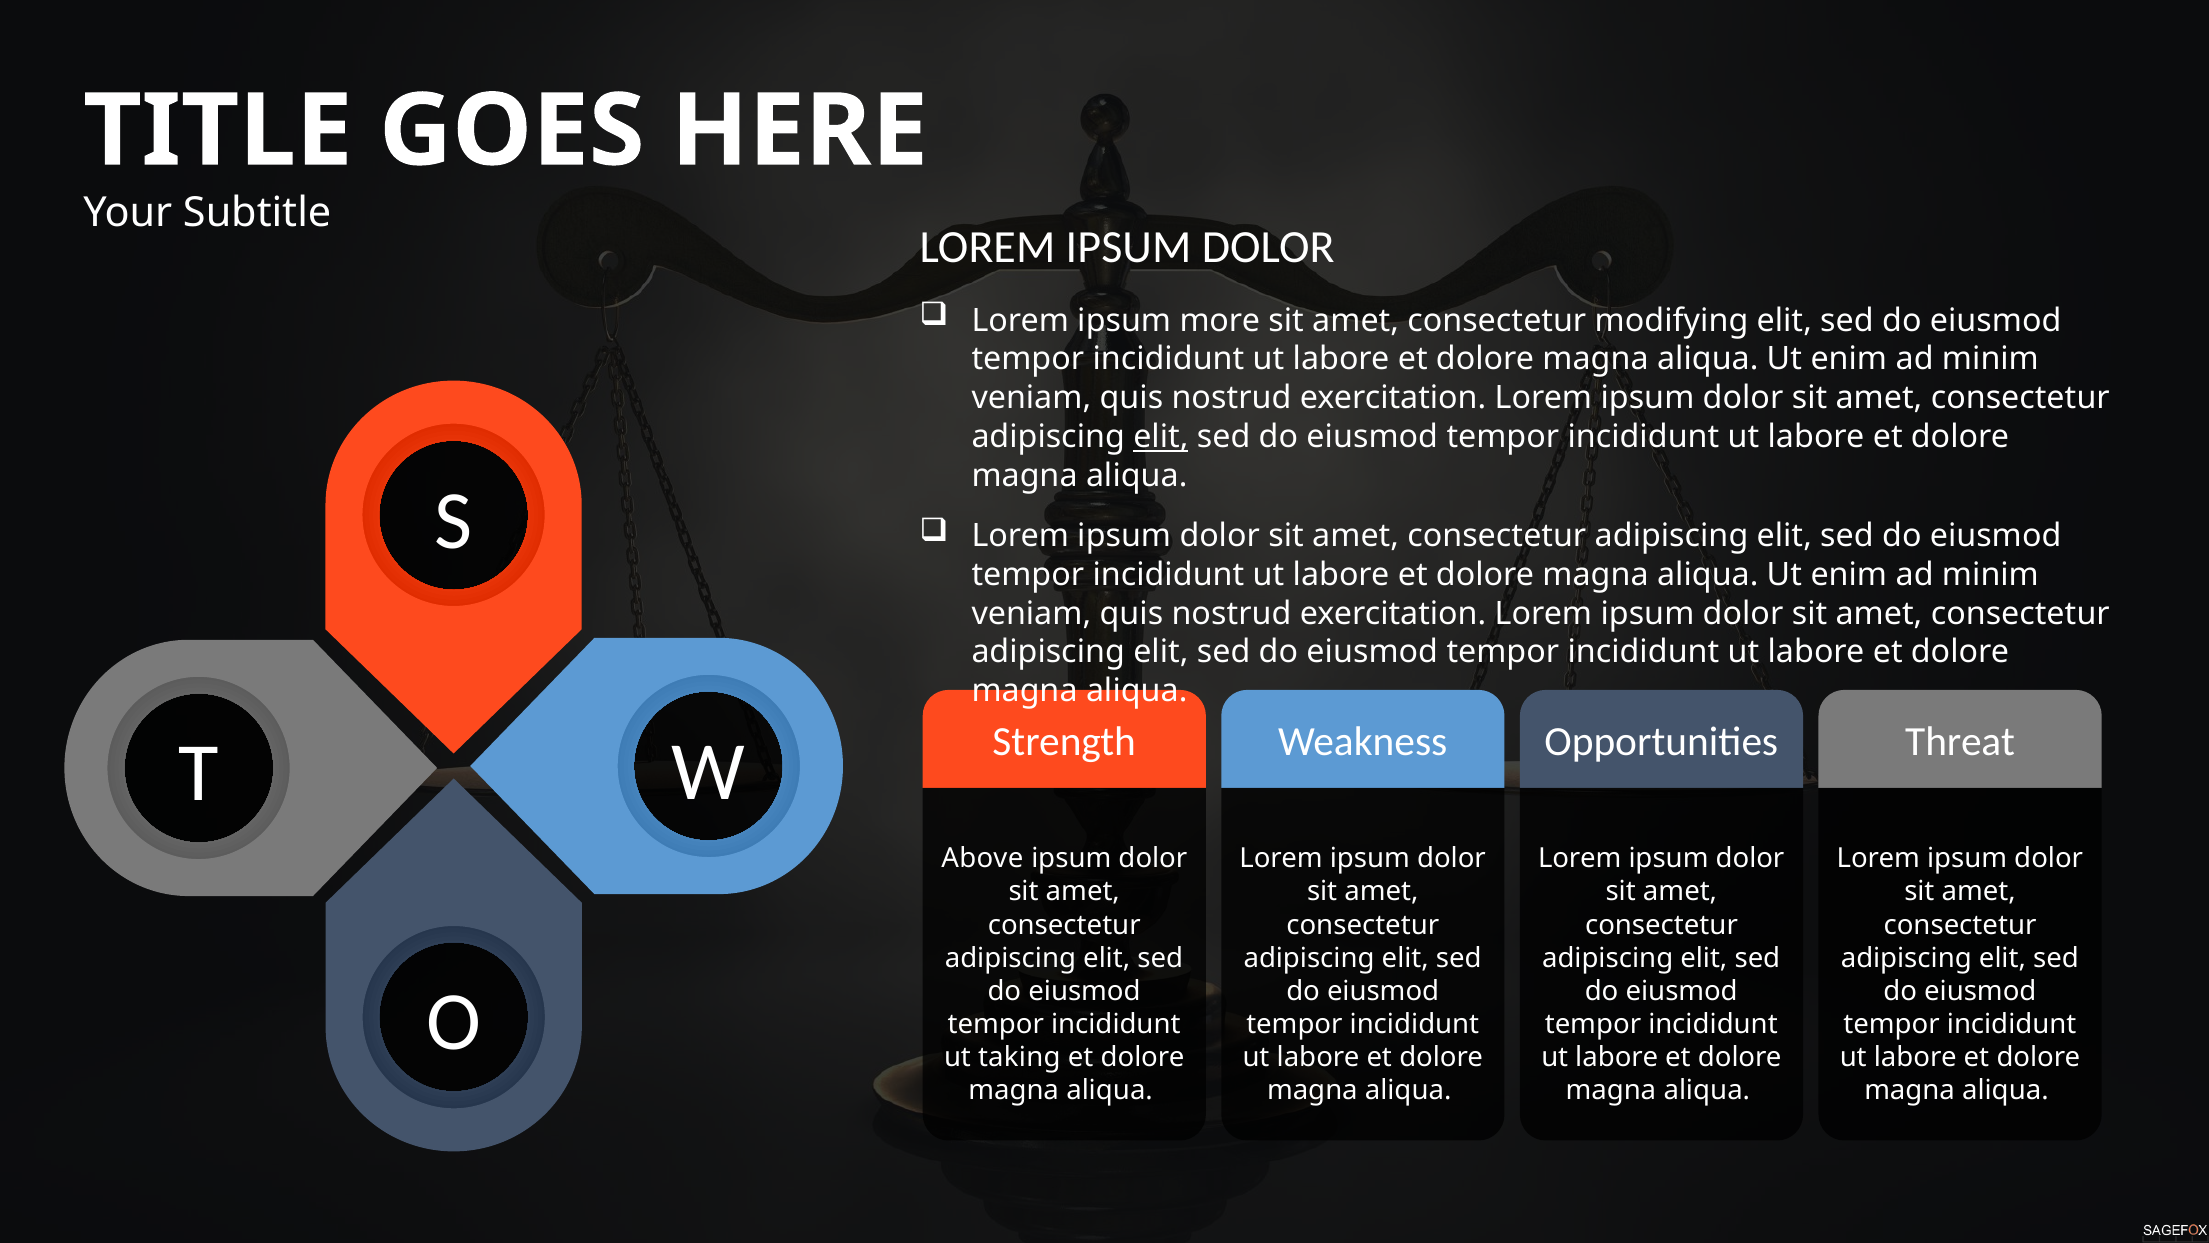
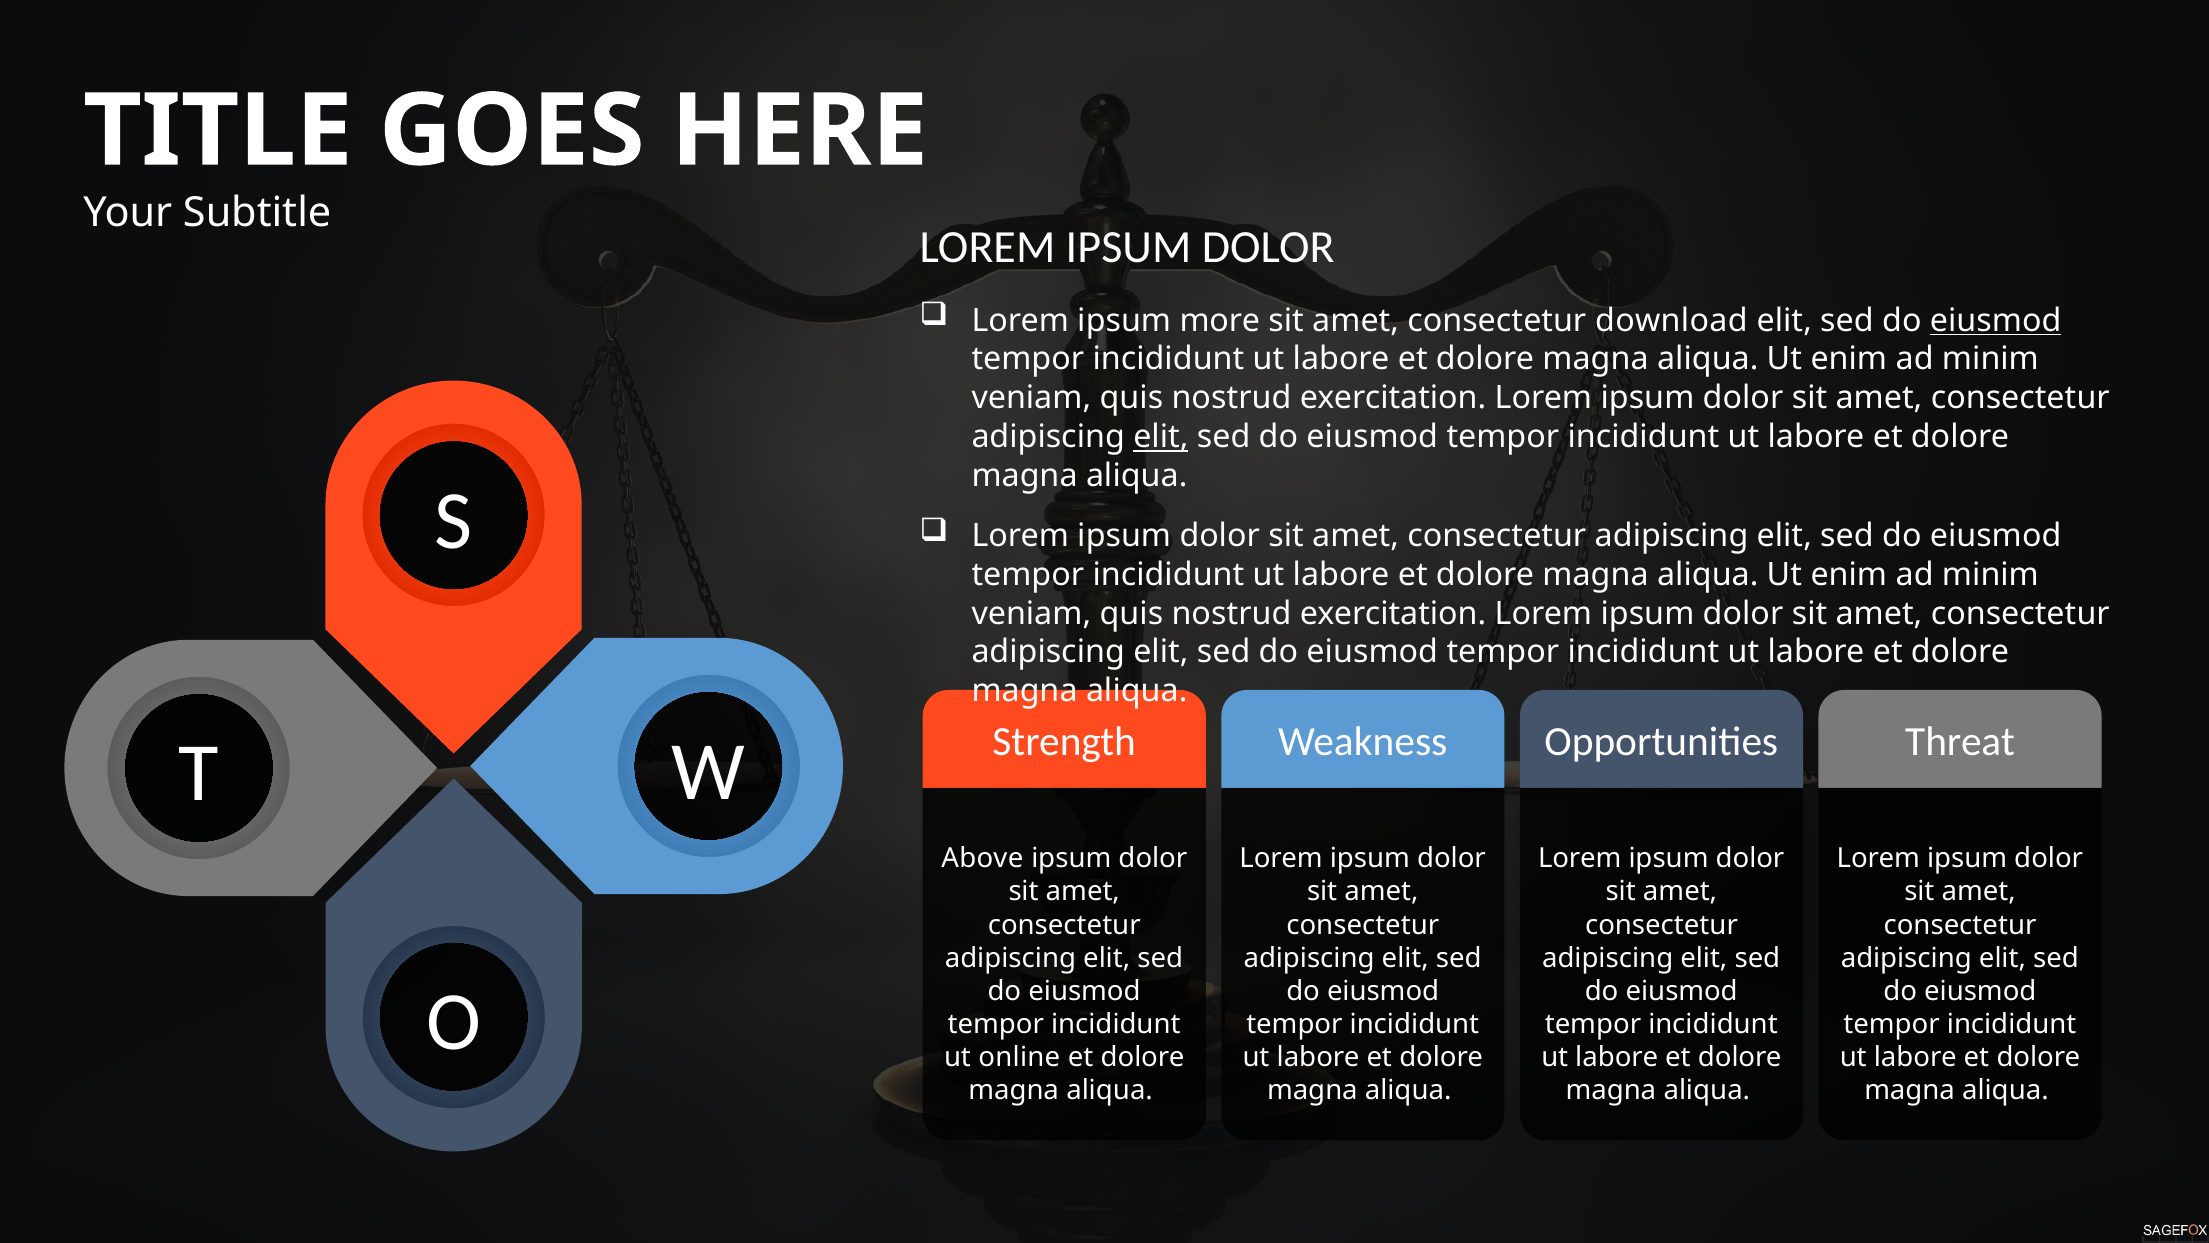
modifying: modifying -> download (1671, 321)
eiusmod underline: none -> present (1996, 321)
taking: taking -> online (1019, 1057)
